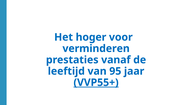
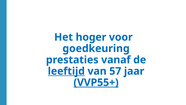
verminderen: verminderen -> goedkeuring (96, 48)
leeftijd underline: none -> present (66, 71)
95: 95 -> 57 (115, 71)
